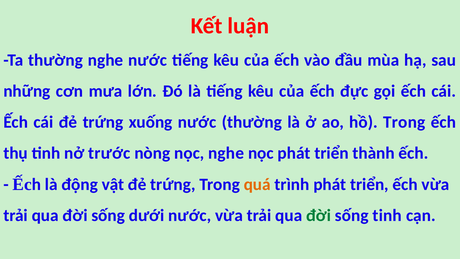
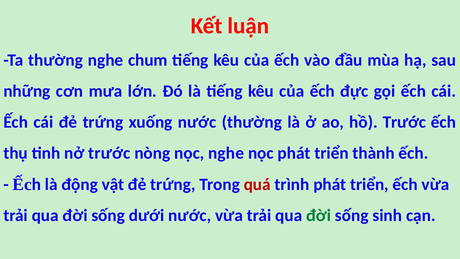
nghe nước: nước -> chum (148, 60)
hồ Trong: Trong -> Trước (404, 122)
quá colour: orange -> red (257, 184)
sống tinh: tinh -> sinh (387, 215)
